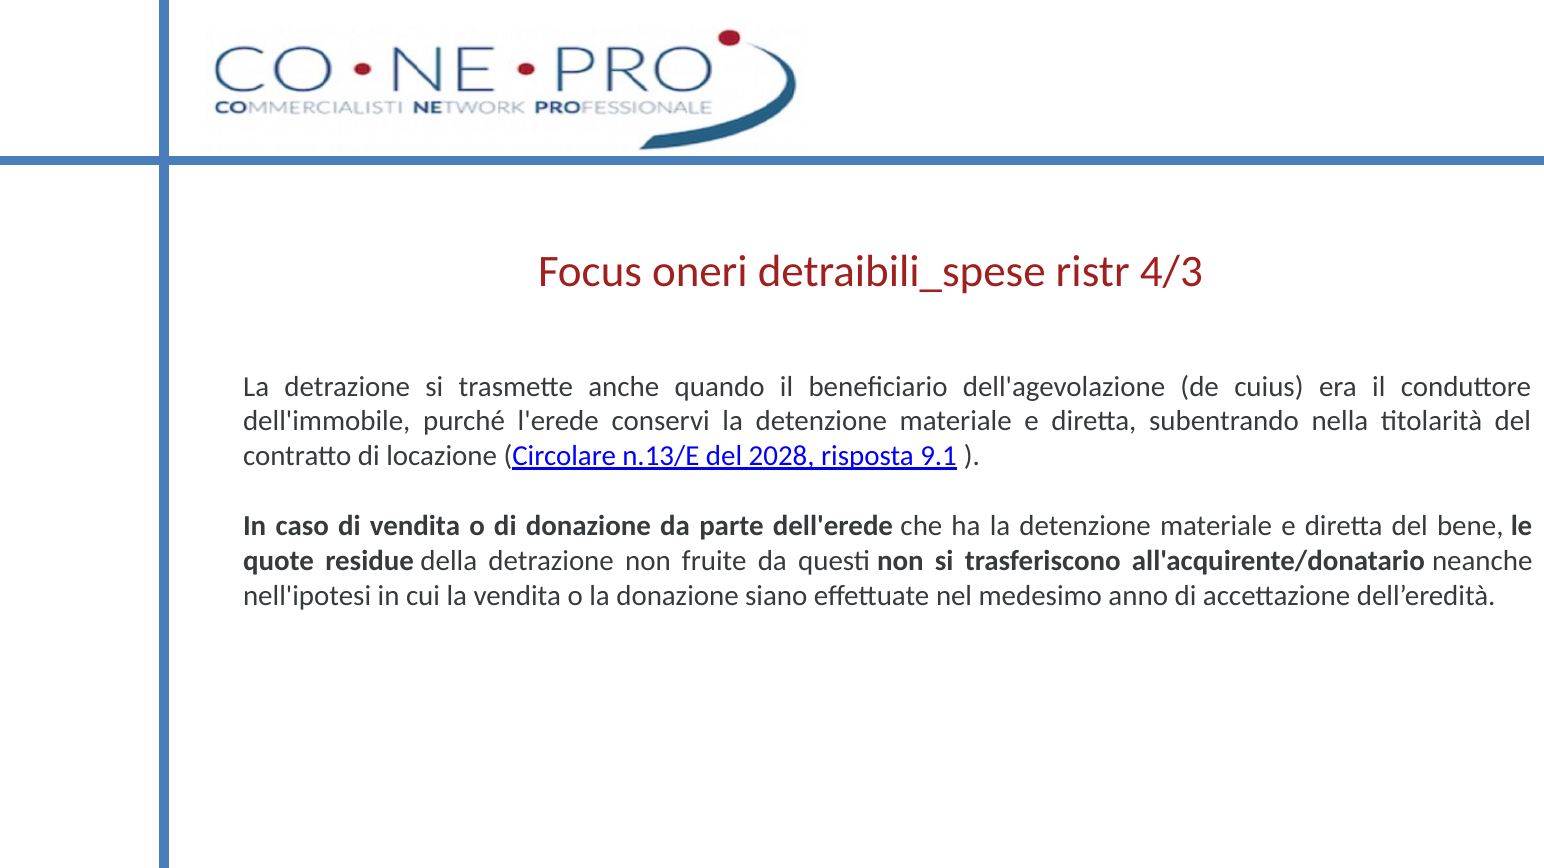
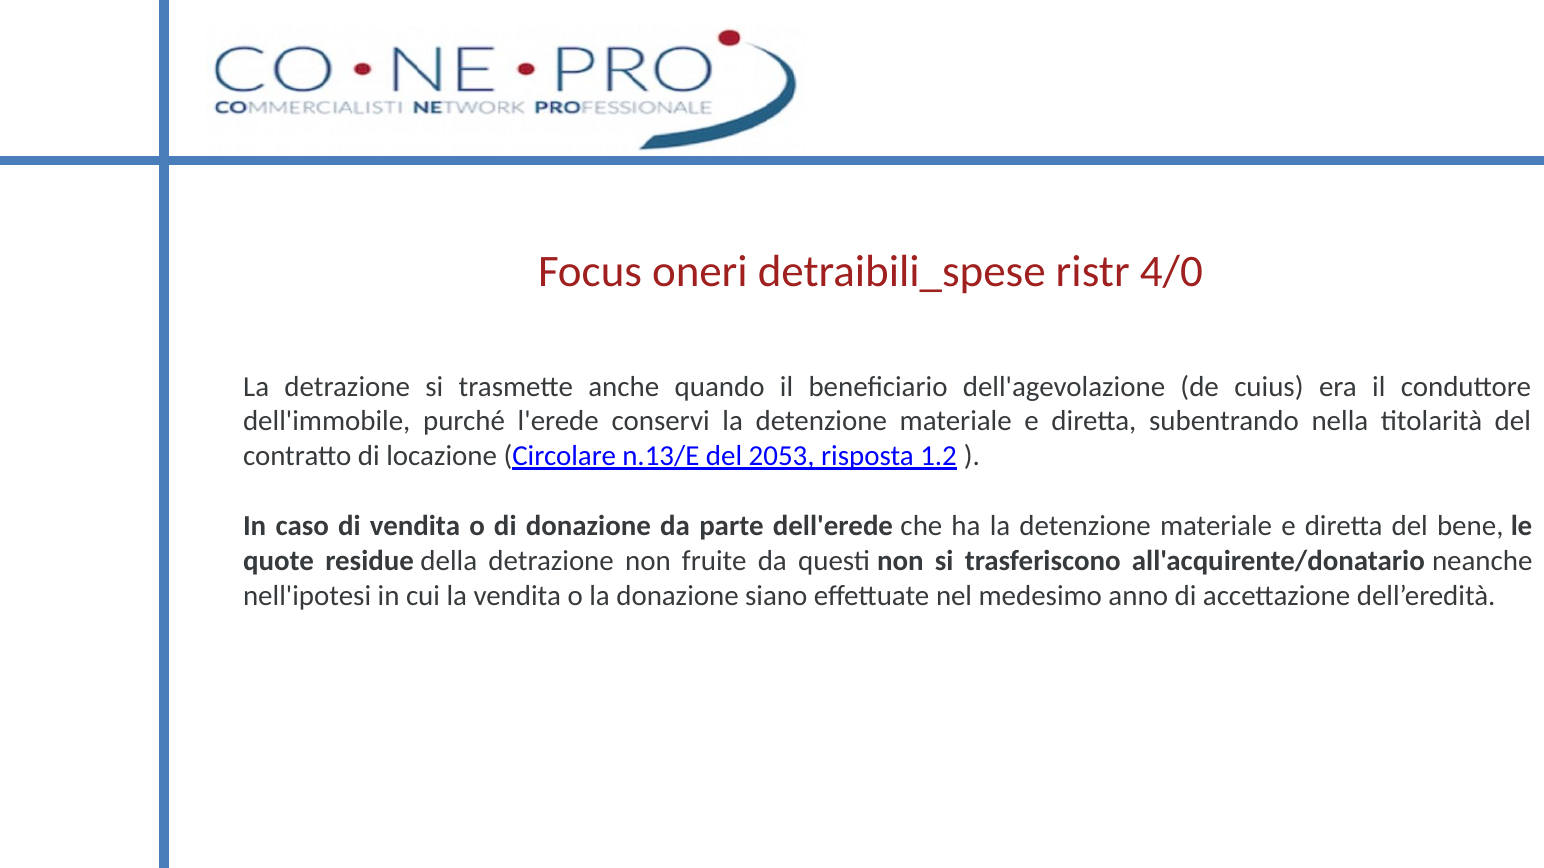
4/3: 4/3 -> 4/0 (1171, 272)
2028: 2028 -> 2053 (782, 456)
9.1: 9.1 -> 1.2 (939, 456)
